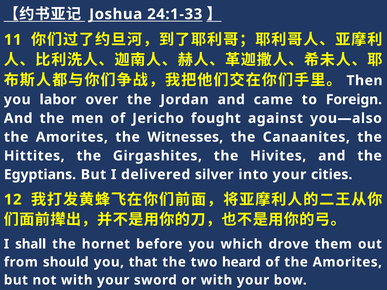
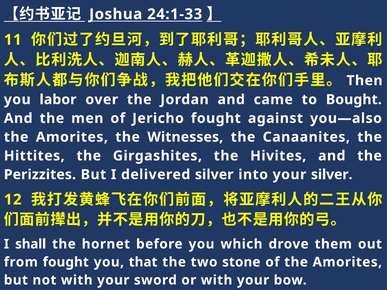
Foreign: Foreign -> Bought (354, 100)
Egyptians: Egyptians -> Perizzites (40, 175)
your cities: cities -> silver (332, 175)
from should: should -> fought (66, 262)
heard: heard -> stone (241, 262)
